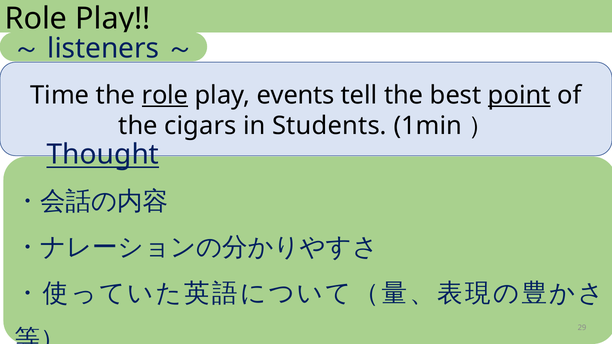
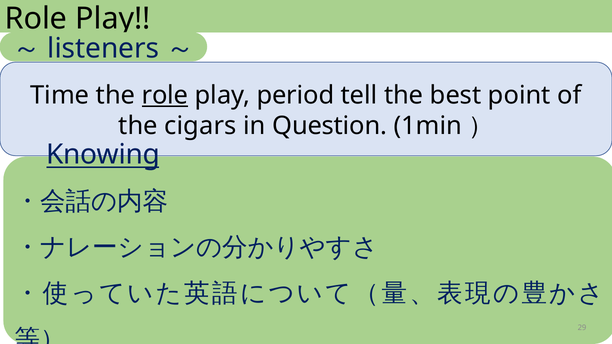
events: events -> period (295, 95)
point underline: present -> none (519, 95)
Students: Students -> Question (330, 126)
Thought: Thought -> Knowing (103, 154)
